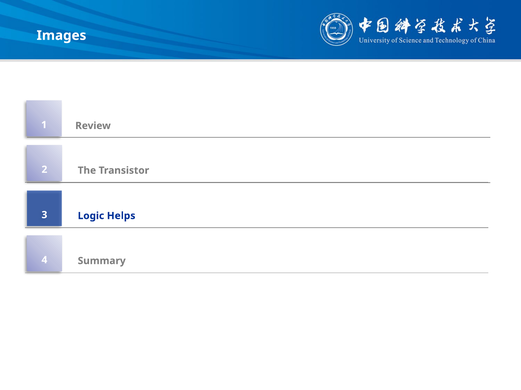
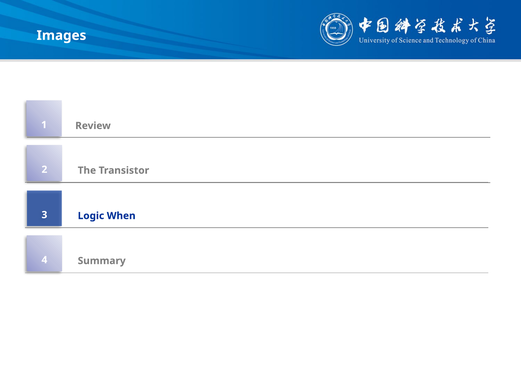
Helps: Helps -> When (121, 216)
